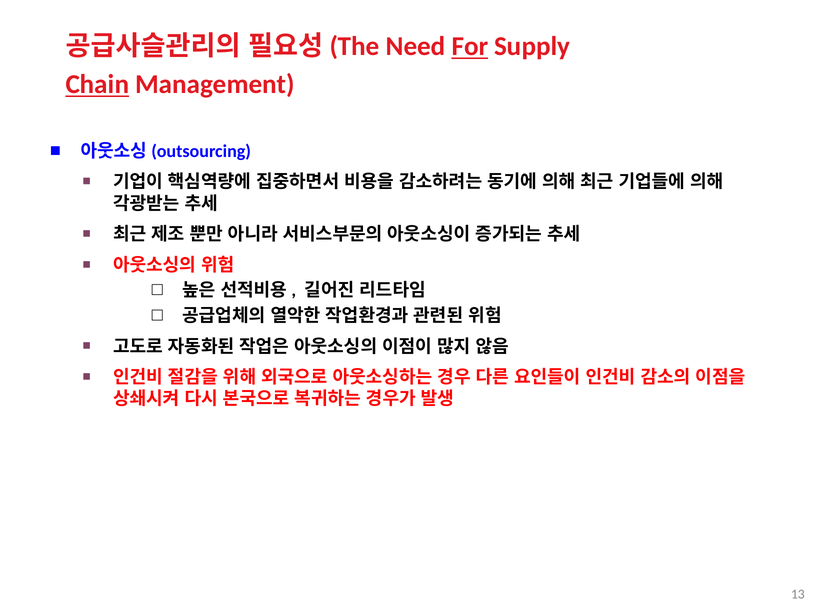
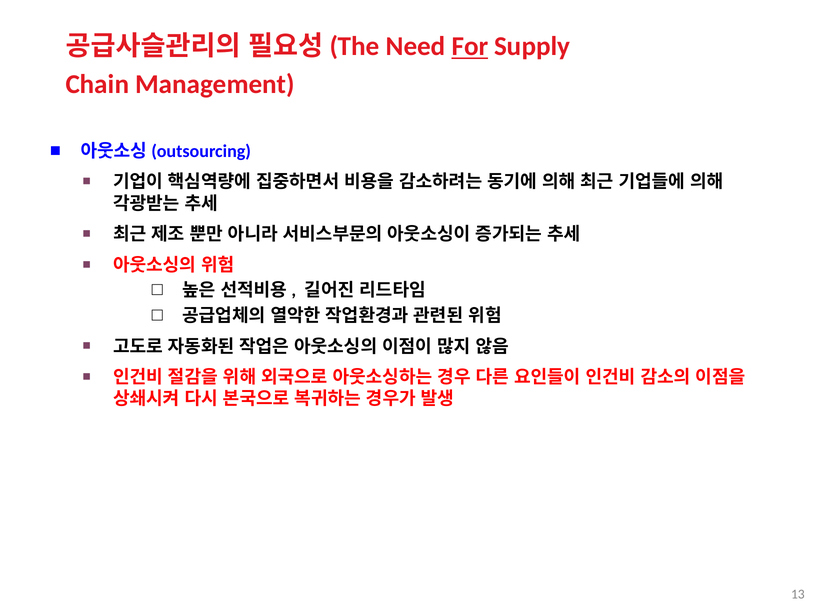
Chain underline: present -> none (97, 84)
